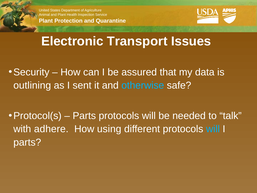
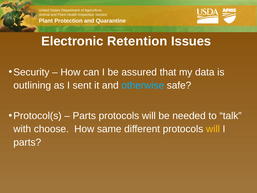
Transport: Transport -> Retention (137, 41)
adhere: adhere -> choose (51, 129)
using: using -> same (109, 129)
will colour: light blue -> yellow (213, 129)
